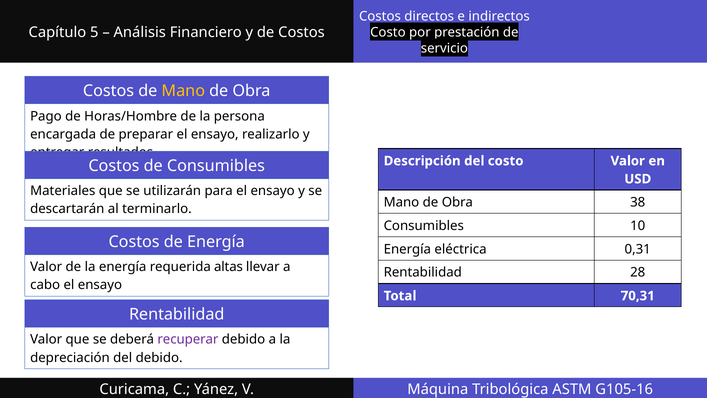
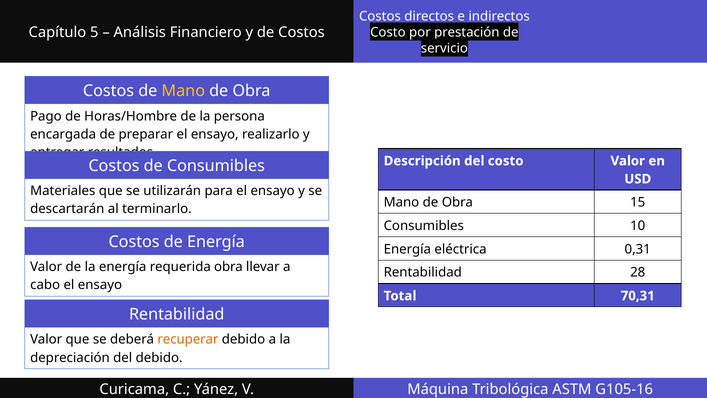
38: 38 -> 15 (638, 202)
requerida altas: altas -> obra (228, 267)
recuperar colour: purple -> orange (188, 339)
